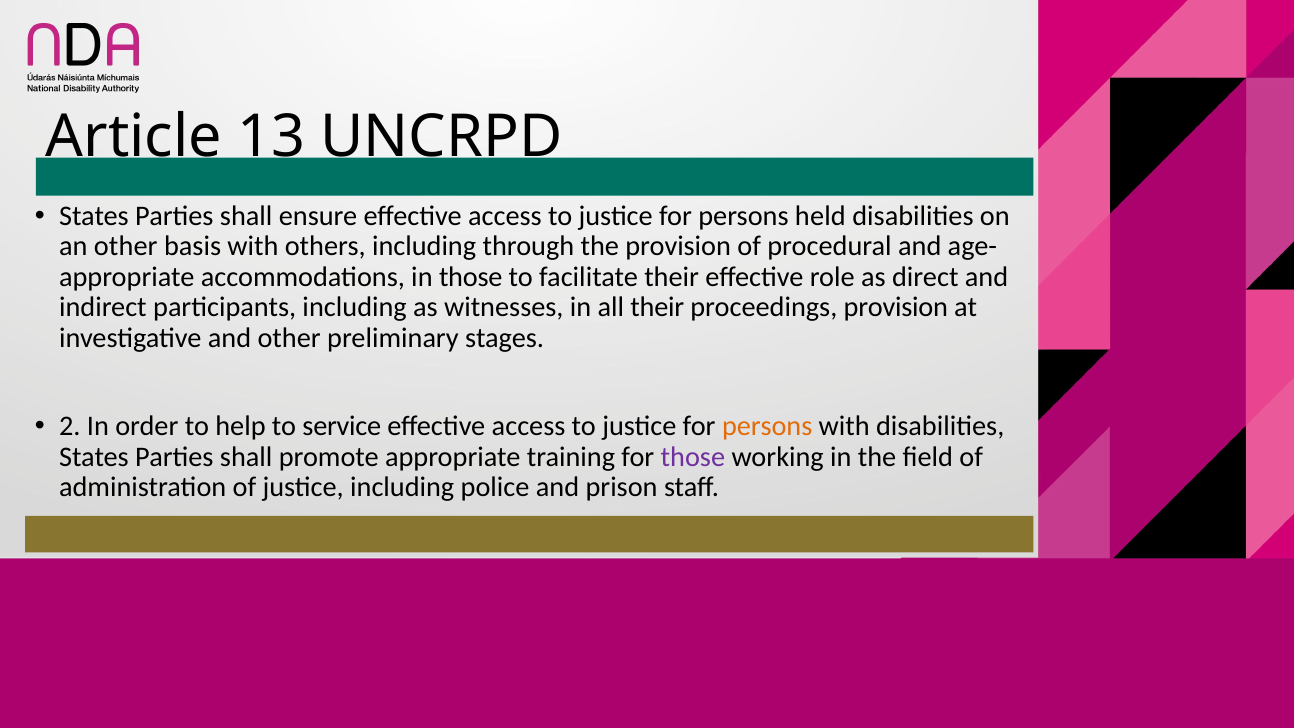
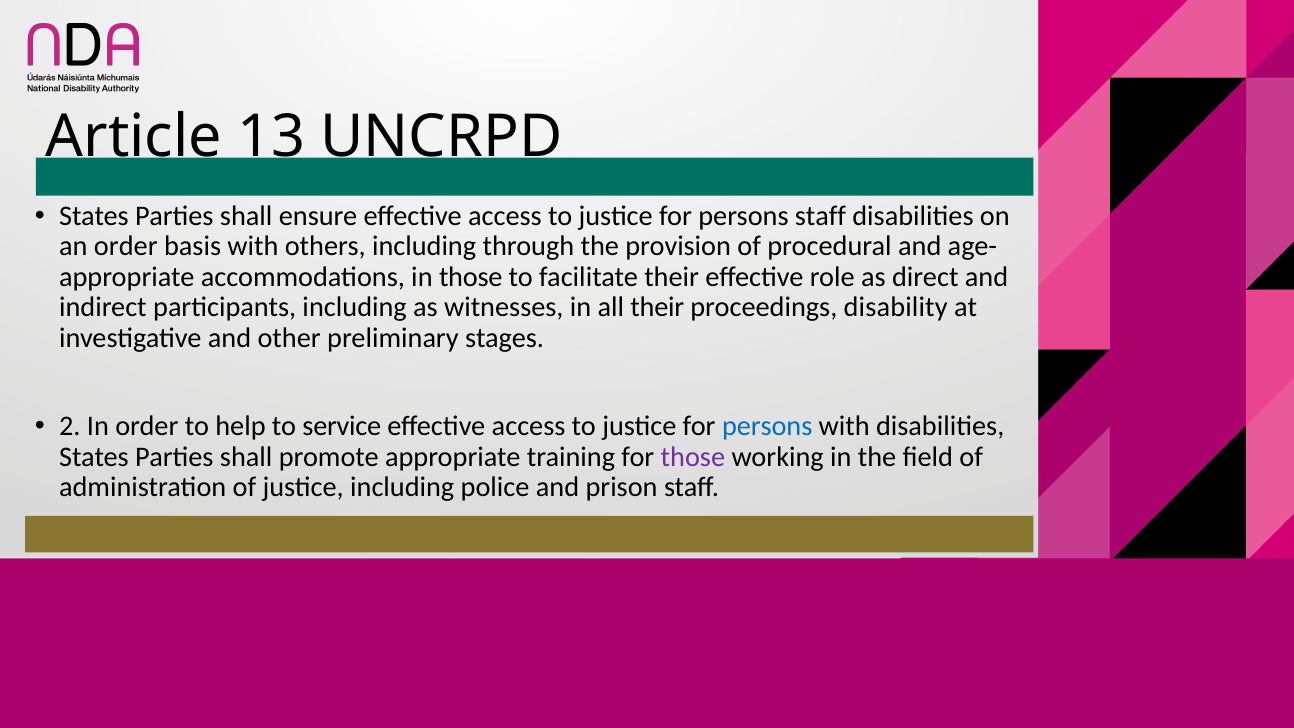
persons held: held -> staff (821, 216)
an other: other -> order (126, 246)
proceedings provision: provision -> disability (896, 307)
persons colour: orange -> blue (767, 426)
